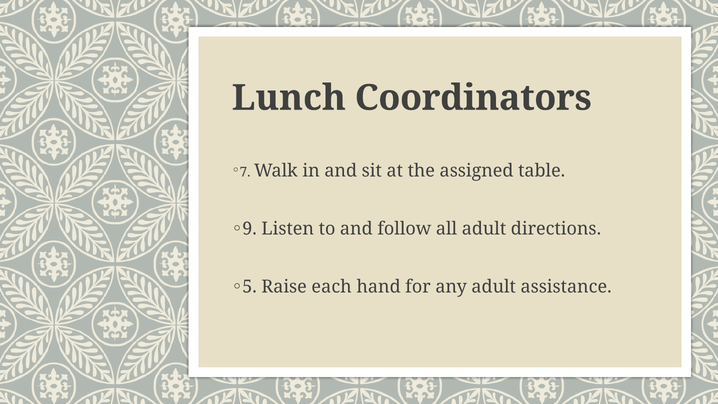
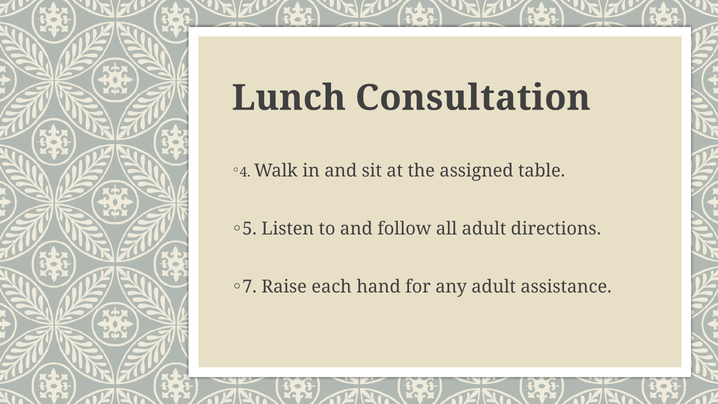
Coordinators: Coordinators -> Consultation (473, 98)
7: 7 -> 4 (245, 172)
9: 9 -> 5 (250, 229)
5: 5 -> 7 (250, 287)
